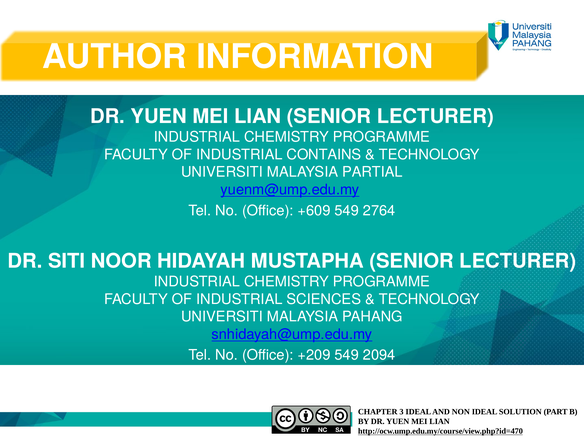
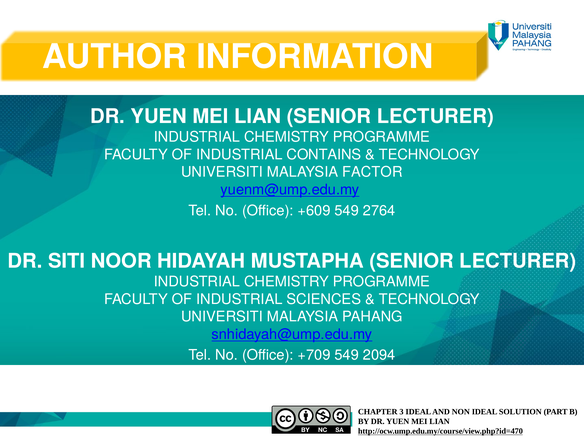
PARTIAL: PARTIAL -> FACTOR (372, 172)
+209: +209 -> +709 (314, 355)
